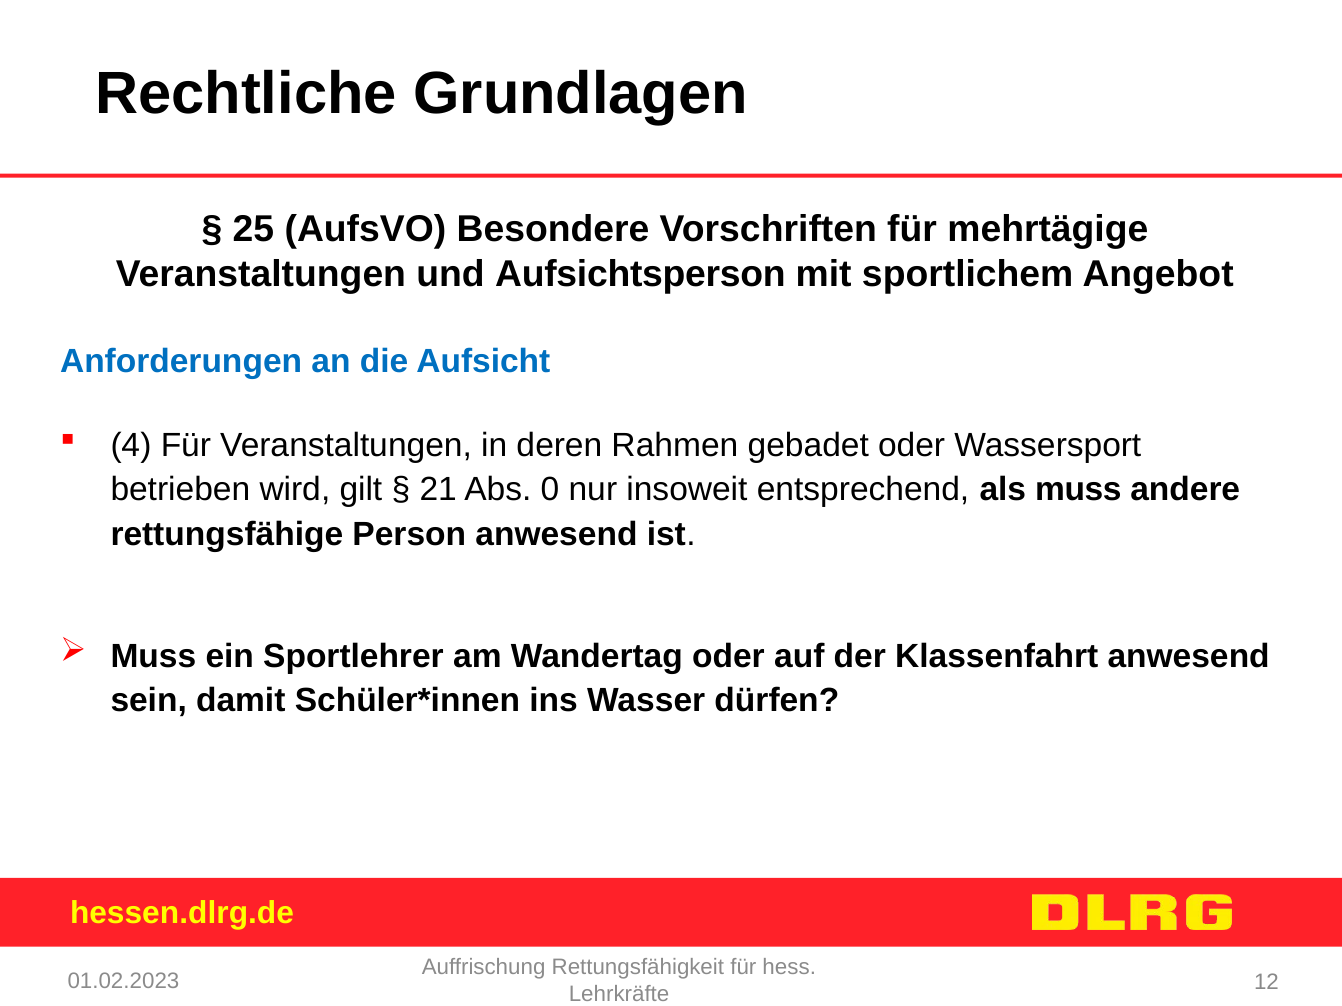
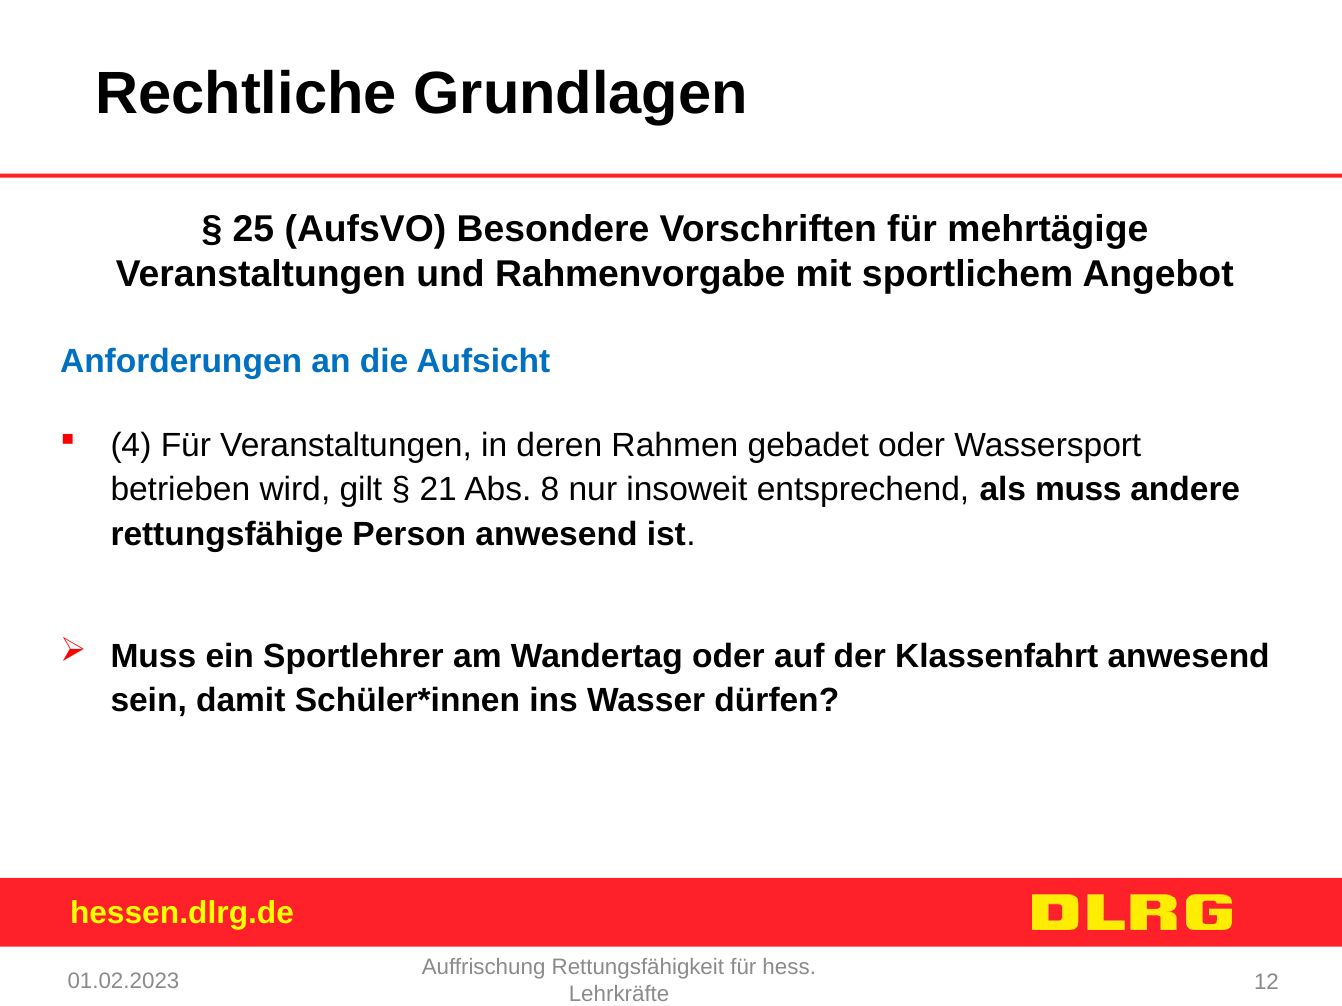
Aufsichtsperson: Aufsichtsperson -> Rahmenvorgabe (640, 274)
0: 0 -> 8 (550, 490)
